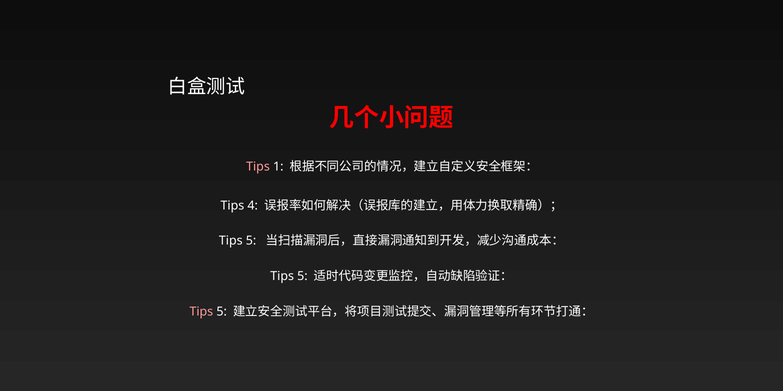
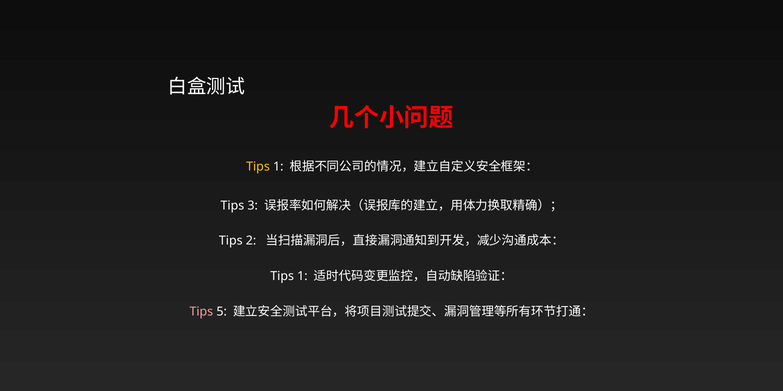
Tips colour: pink -> yellow (258, 167)
4: 4 -> 3 (253, 206)
5: 5 -> 2 (251, 241)
5: 5 -> 1 (302, 276)
